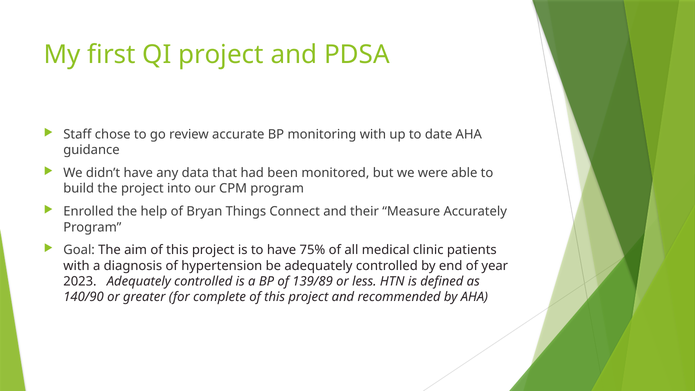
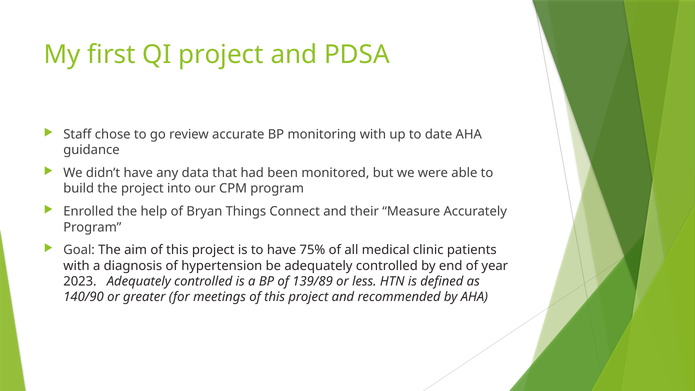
complete: complete -> meetings (220, 297)
